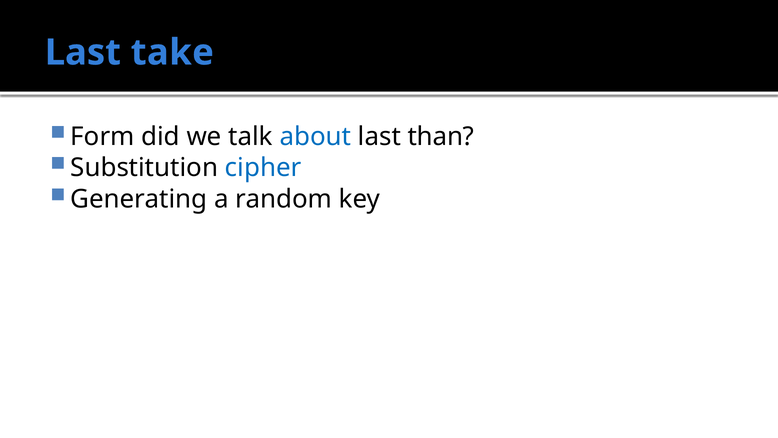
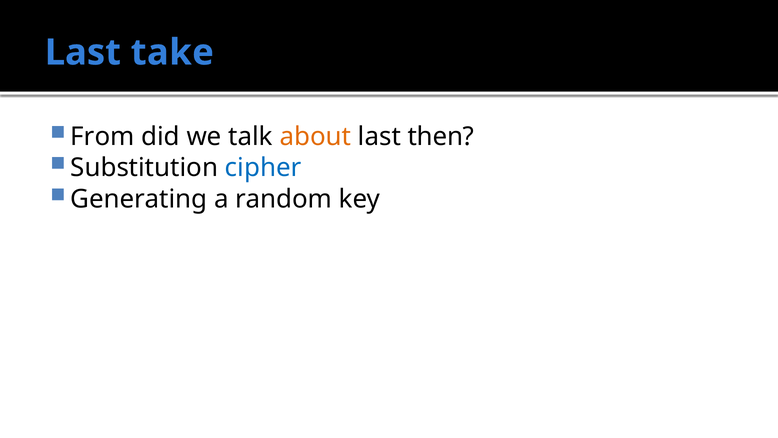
Form: Form -> From (102, 137)
about colour: blue -> orange (315, 137)
than: than -> then (441, 137)
